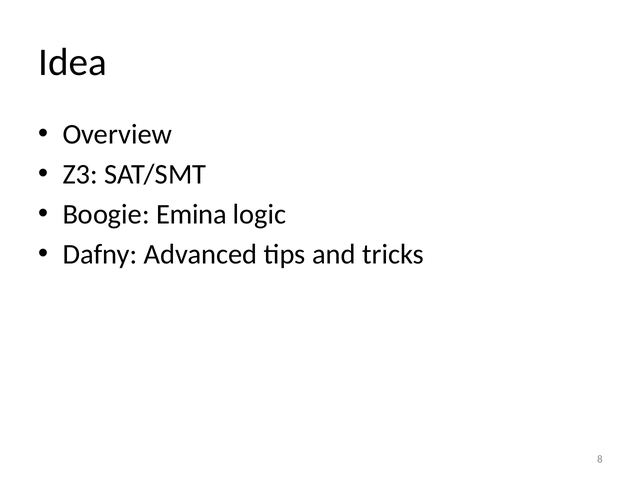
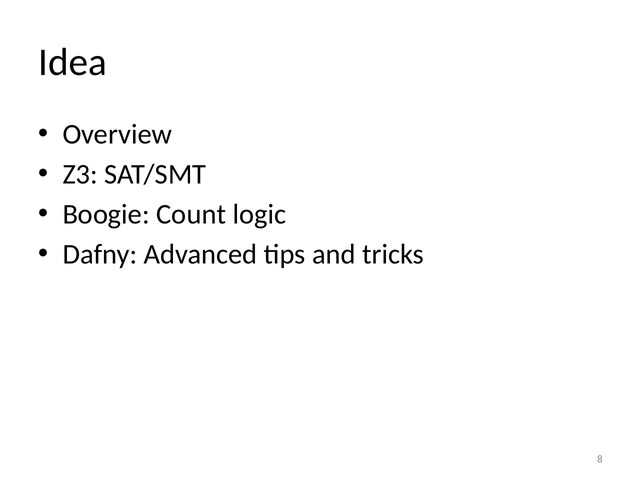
Emina: Emina -> Count (191, 214)
